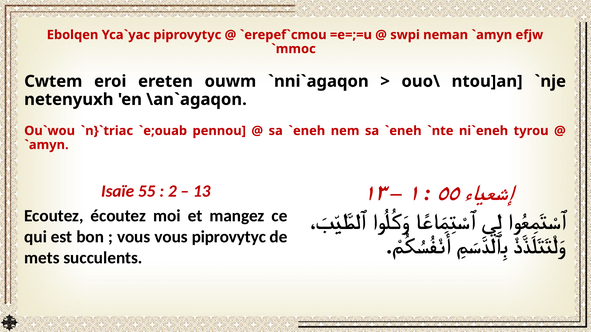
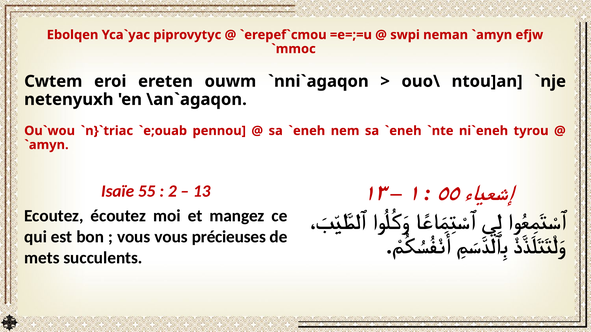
vous piprovytyc: piprovytyc -> précieuses (229, 237)
